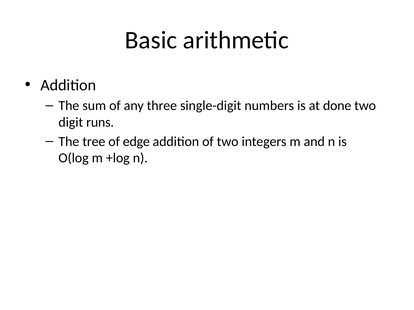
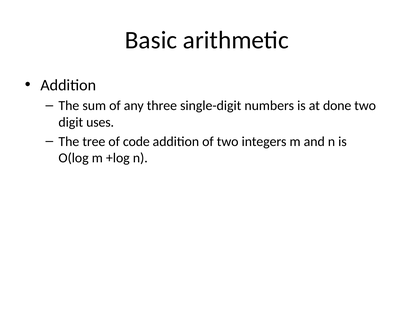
runs: runs -> uses (100, 122)
edge: edge -> code (136, 142)
